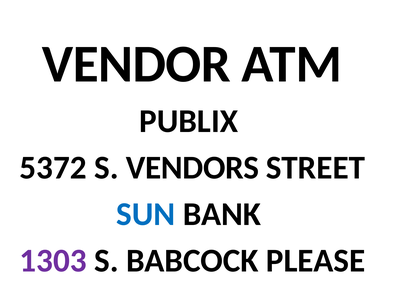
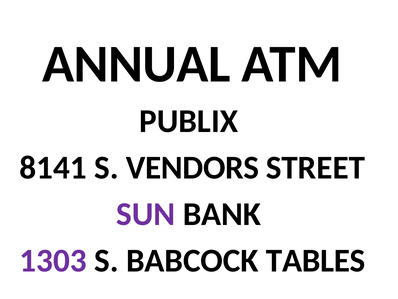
VENDOR: VENDOR -> ANNUAL (136, 64)
5372: 5372 -> 8141 (53, 167)
SUN colour: blue -> purple (146, 214)
PLEASE: PLEASE -> TABLES (316, 260)
